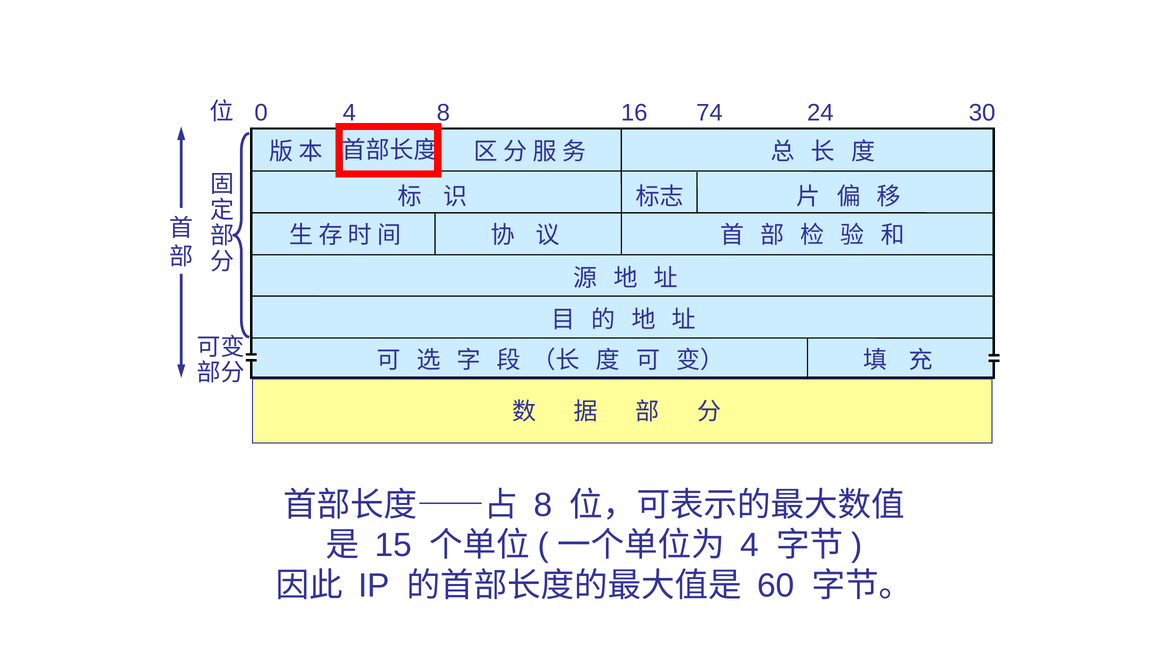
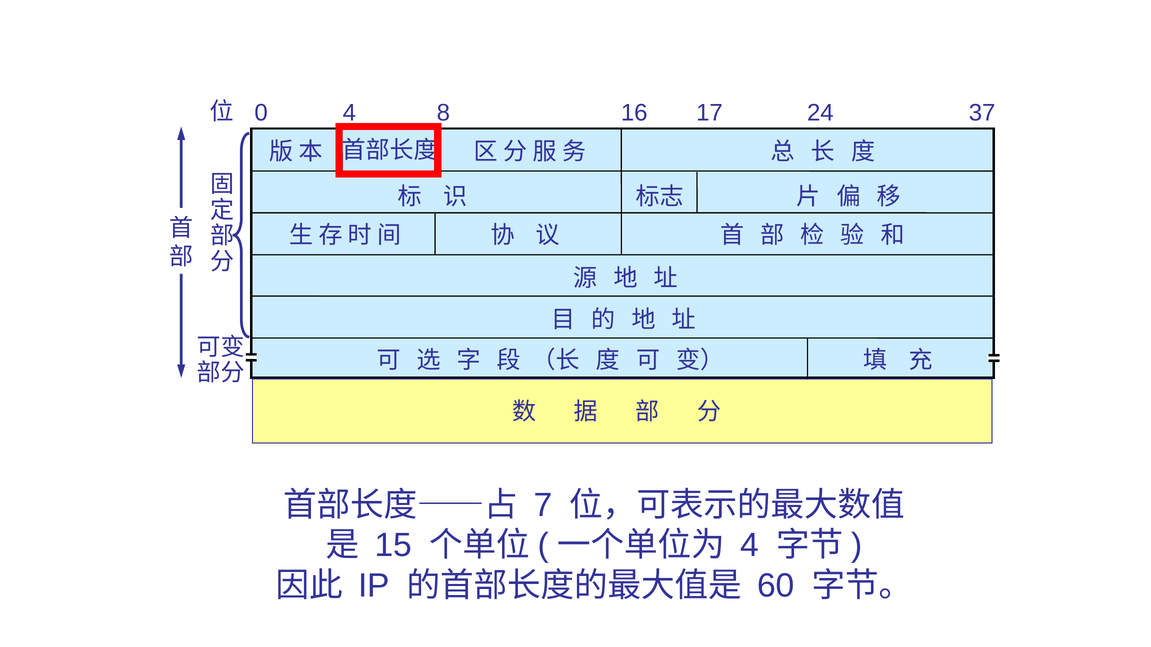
74: 74 -> 17 (709, 113)
30: 30 -> 37 (982, 113)
8: 8 -> 7 (543, 505)
